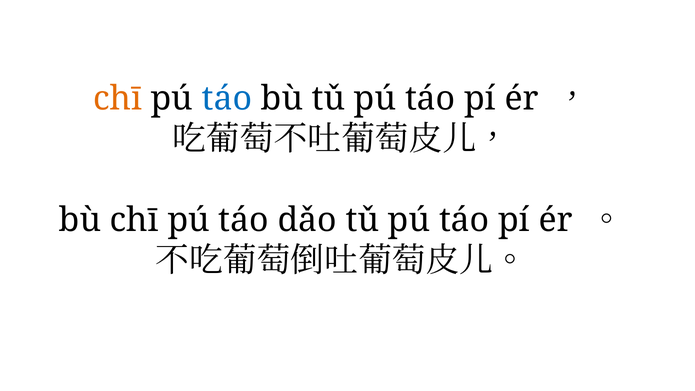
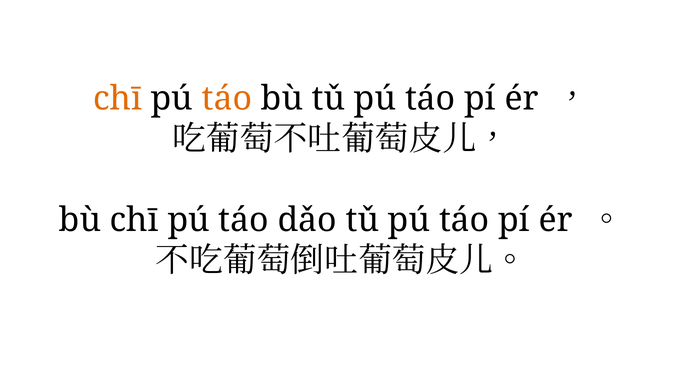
táo colour: blue -> orange (227, 98)
